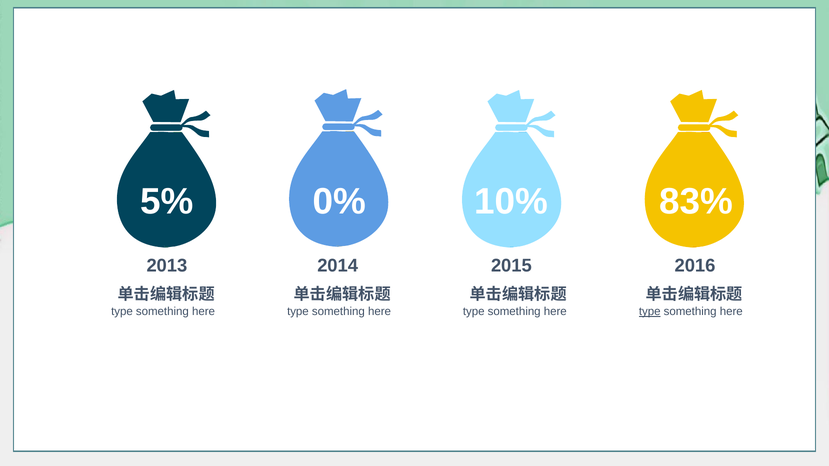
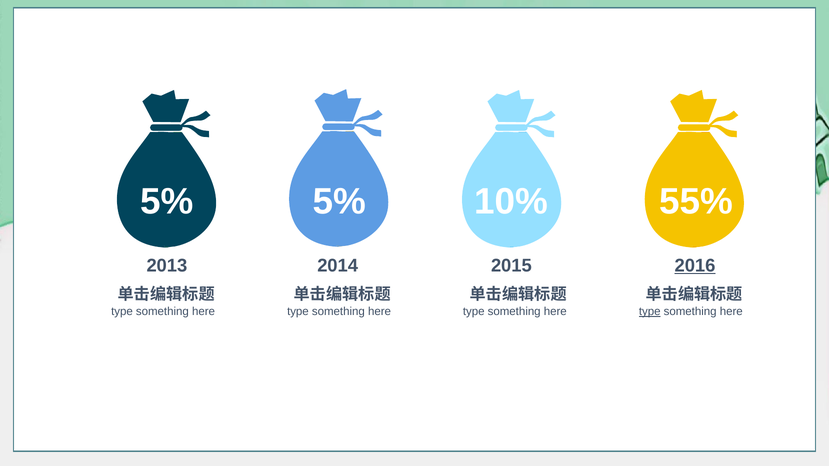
5% 0%: 0% -> 5% (339, 202)
83%: 83% -> 55% (696, 202)
2016 underline: none -> present (695, 266)
